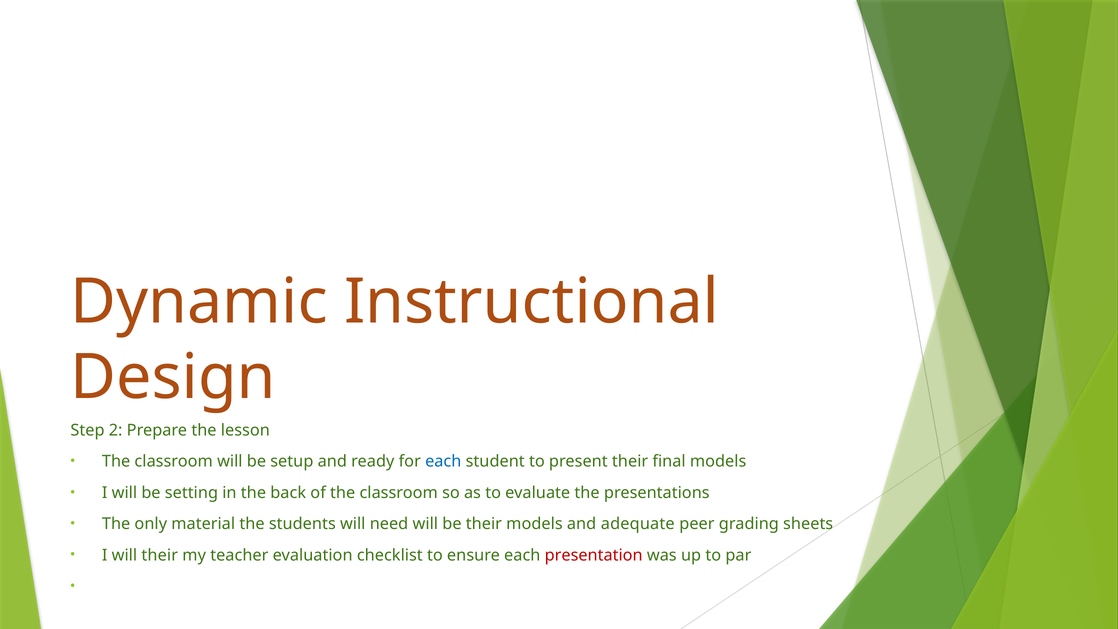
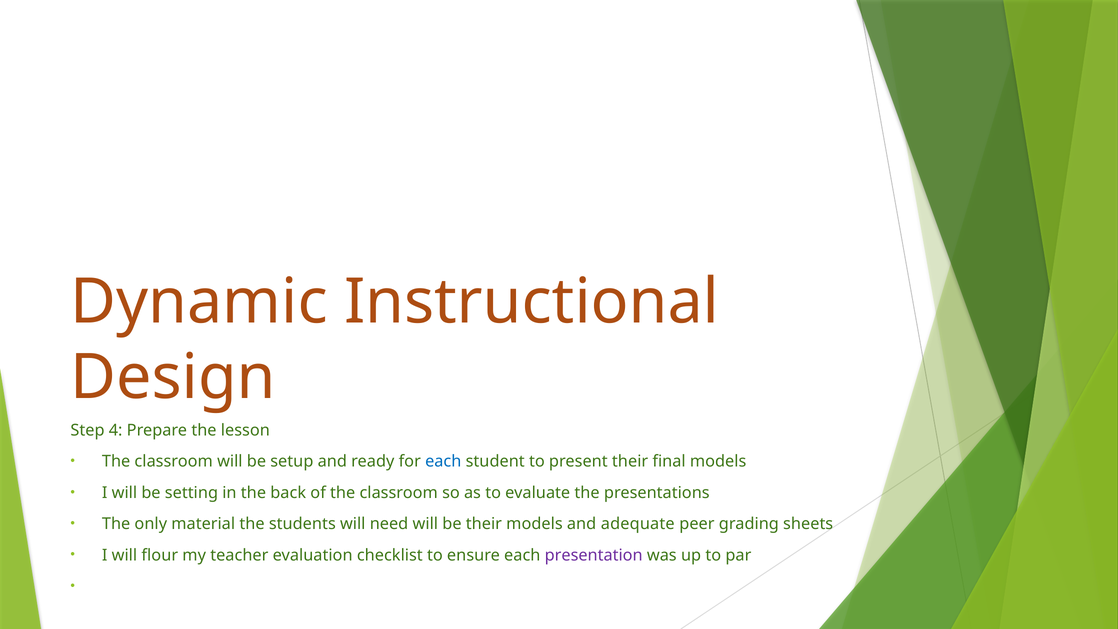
2: 2 -> 4 (116, 430)
will their: their -> flour (160, 555)
presentation colour: red -> purple (594, 555)
